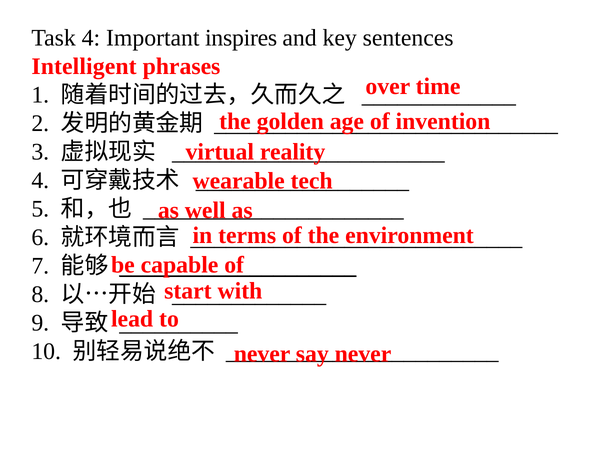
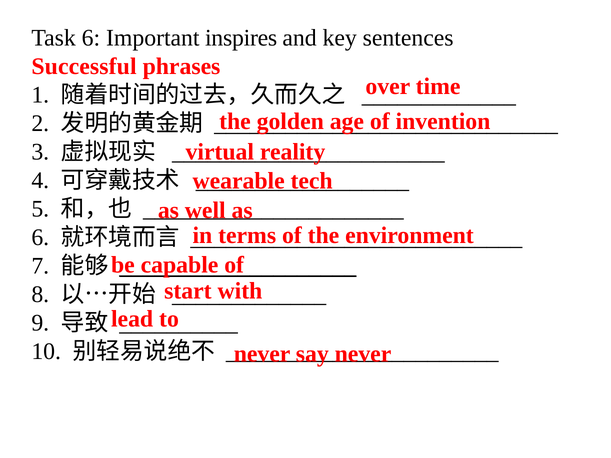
Task 4: 4 -> 6 (91, 38)
Intelligent: Intelligent -> Successful (84, 67)
